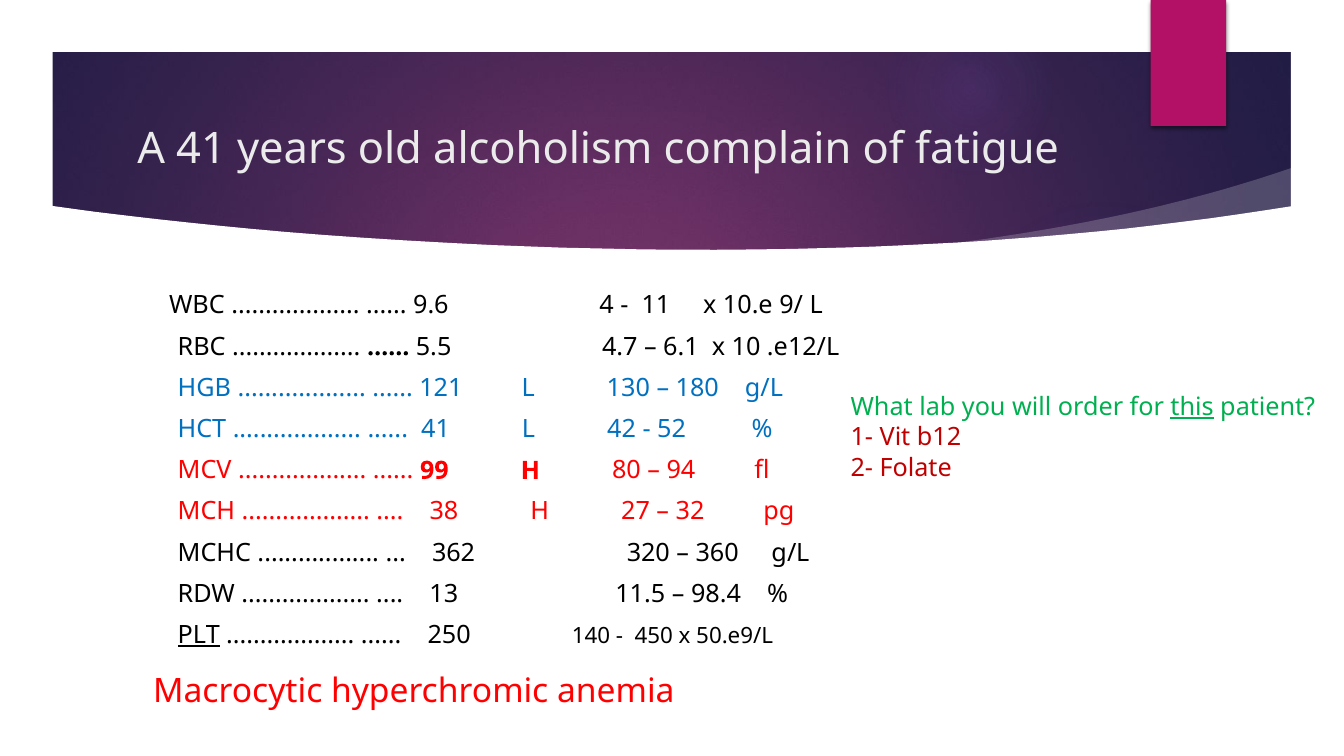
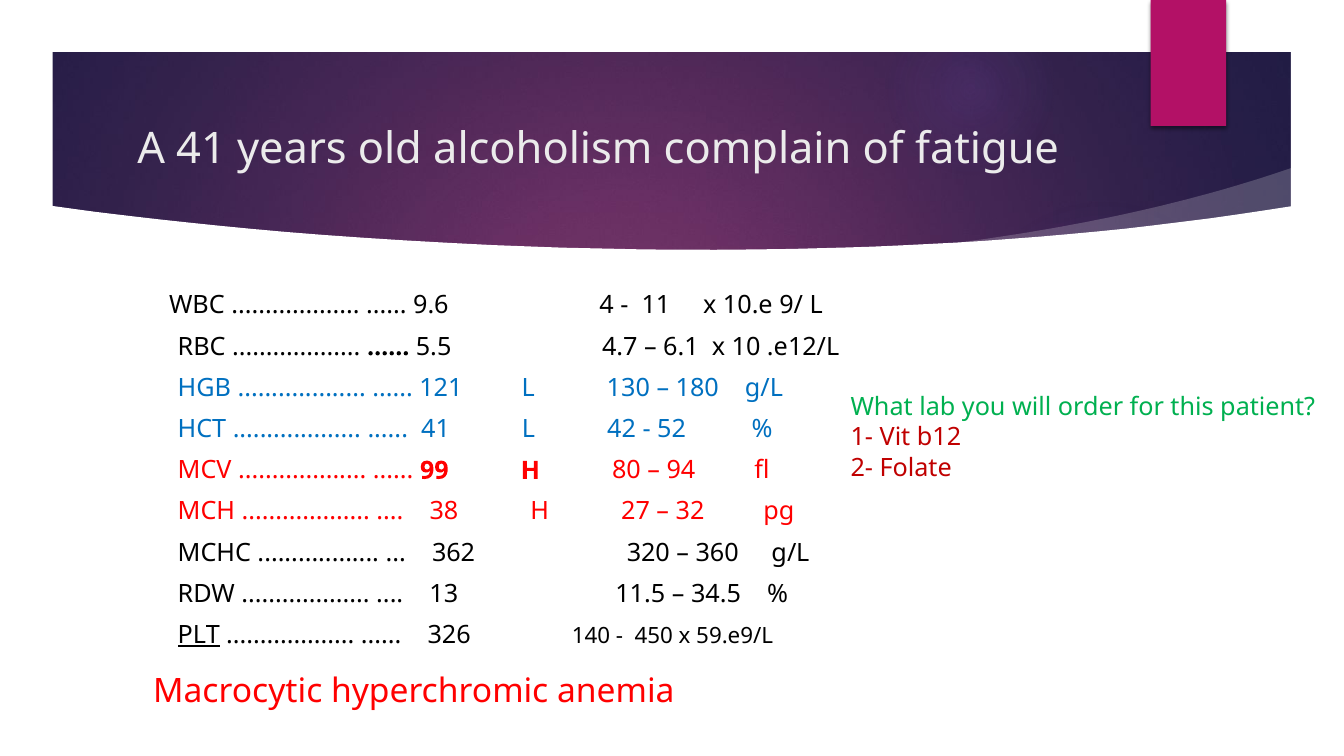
this underline: present -> none (1192, 407)
98.4: 98.4 -> 34.5 (716, 594)
250: 250 -> 326 (449, 635)
50.e9/L: 50.e9/L -> 59.e9/L (735, 636)
